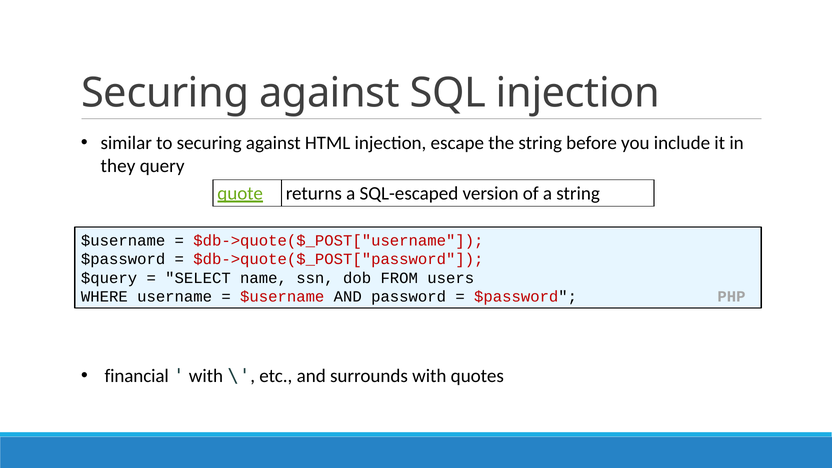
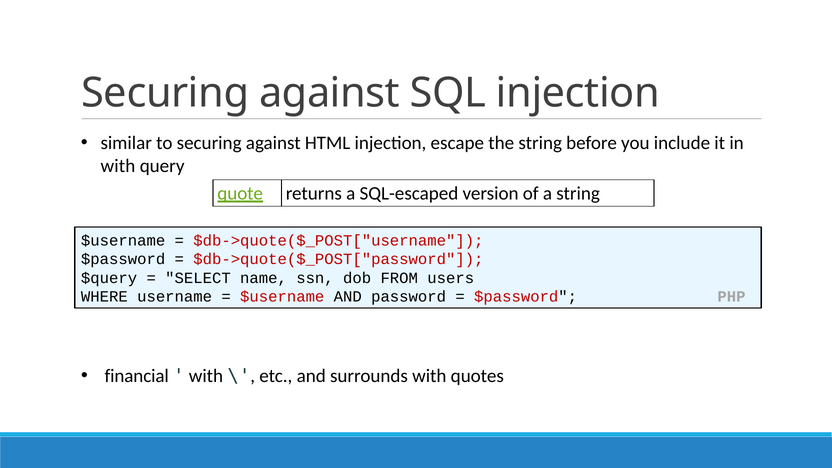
they: they -> with (118, 166)
